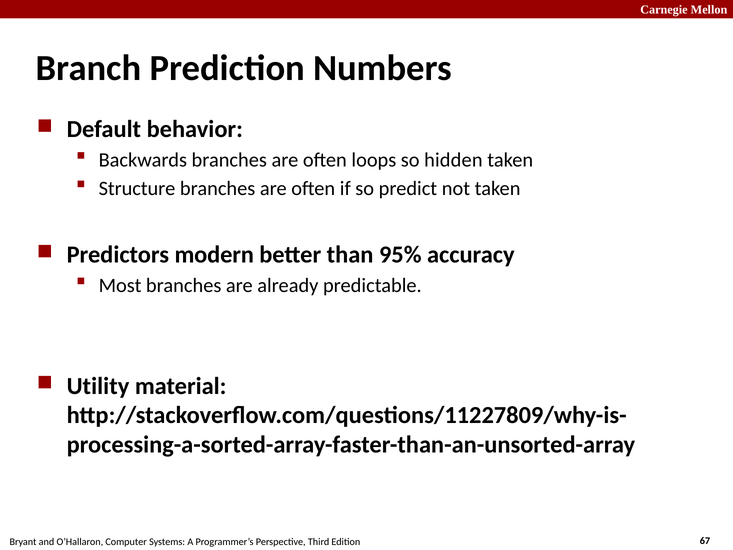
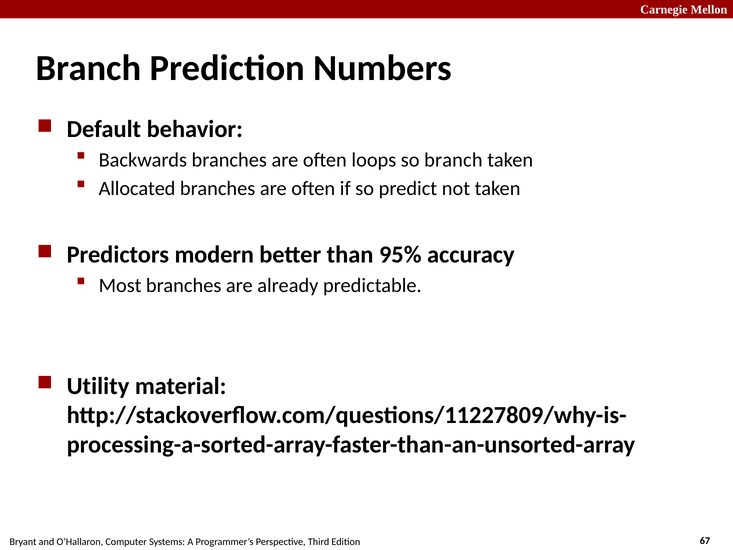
so hidden: hidden -> branch (453, 160)
Structure: Structure -> Allocated (137, 188)
